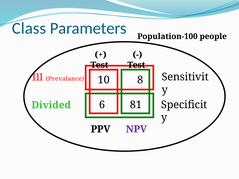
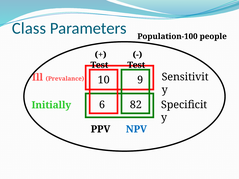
8: 8 -> 9 (140, 80)
81: 81 -> 82 (136, 105)
Divided: Divided -> Initially (51, 105)
NPV colour: purple -> blue (136, 129)
